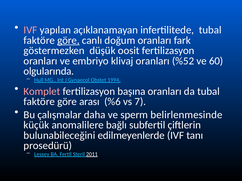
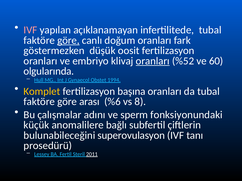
oranları underline: none -> present (153, 61)
Komplet colour: pink -> yellow (42, 92)
7: 7 -> 8 (140, 102)
daha: daha -> adını (95, 115)
belirlenmesinde: belirlenmesinde -> fonksiyonundaki (187, 115)
edilmeyenlerde: edilmeyenlerde -> superovulasyon (131, 136)
